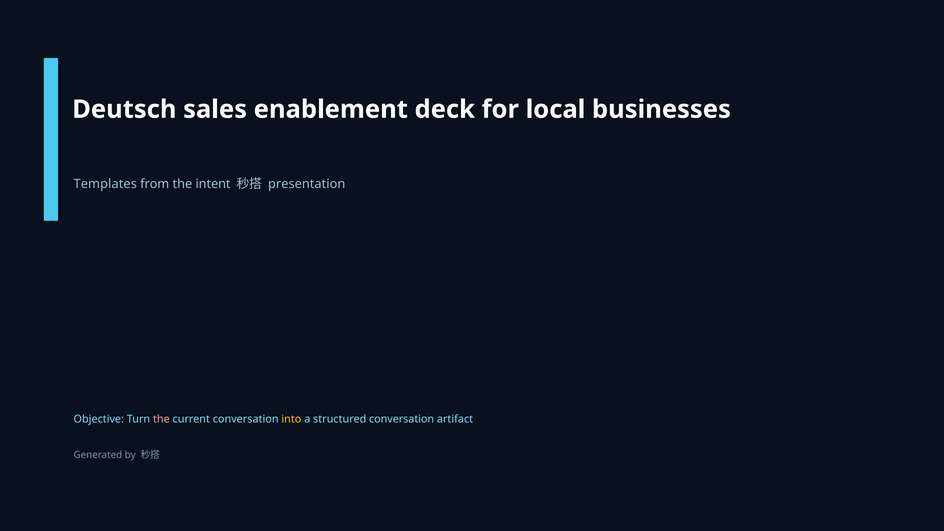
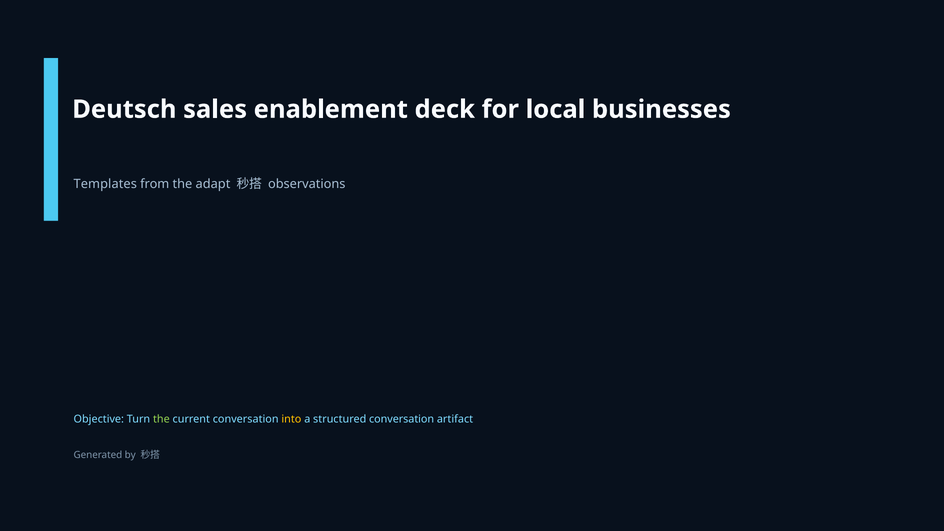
intent: intent -> adapt (213, 184)
presentation: presentation -> observations (307, 184)
the colour: pink -> light green (161, 419)
